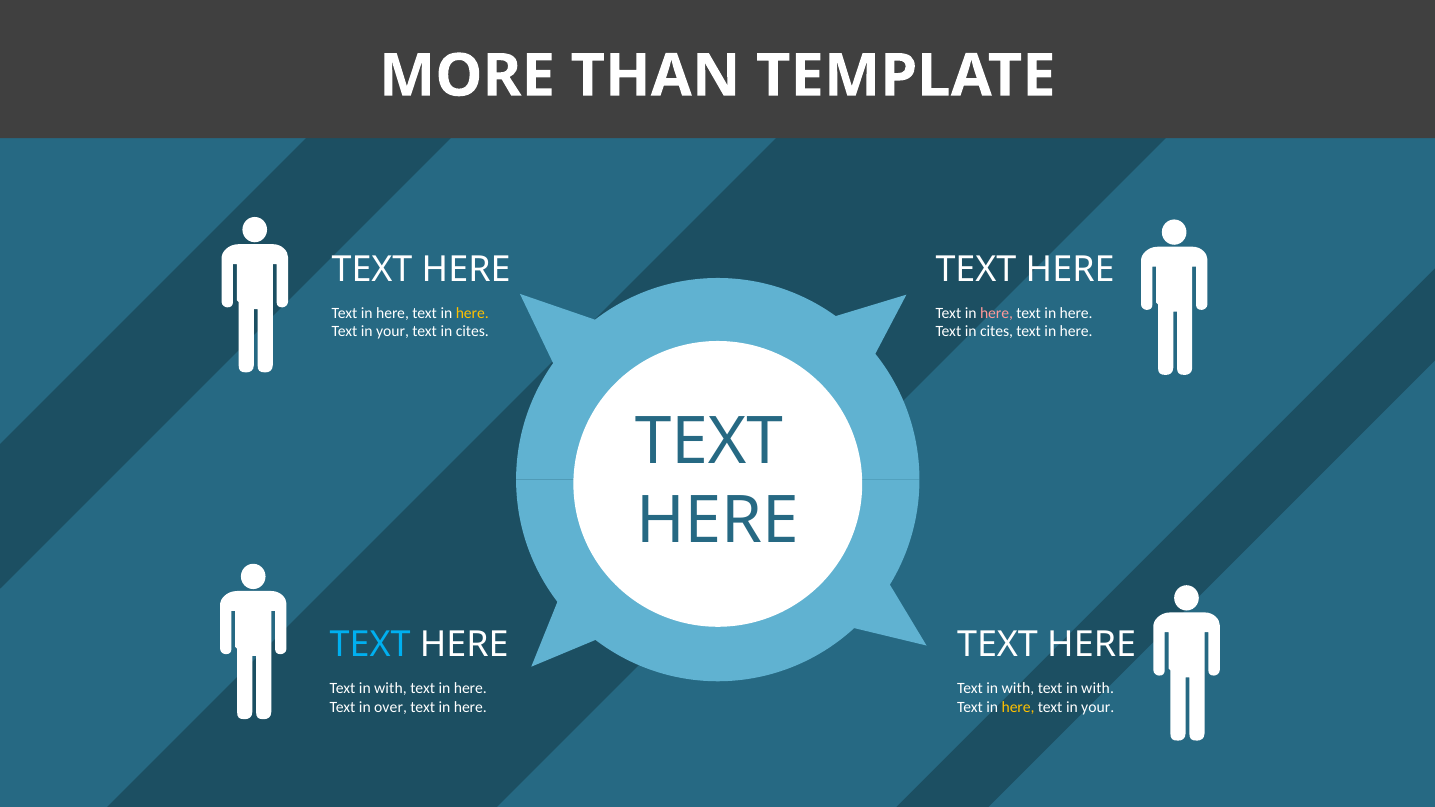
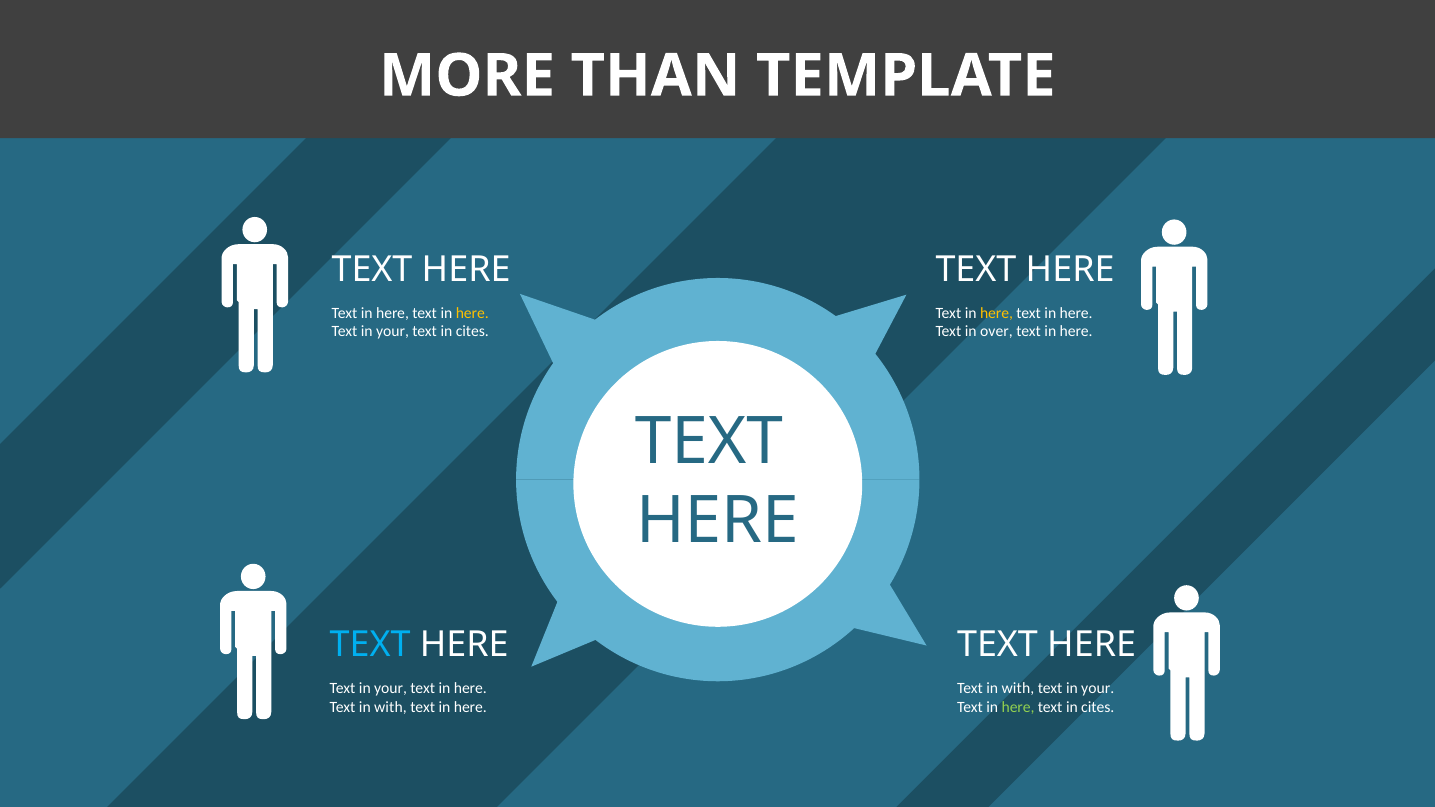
here colour: pink -> yellow (996, 313)
cites: cites -> over (996, 332)
with: with -> your (391, 689)
with: with -> your (1098, 689)
over: over -> with (391, 708)
here colour: yellow -> light green (1018, 708)
your: your -> cites (1098, 708)
